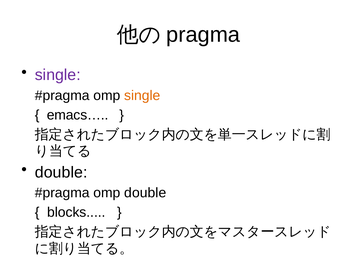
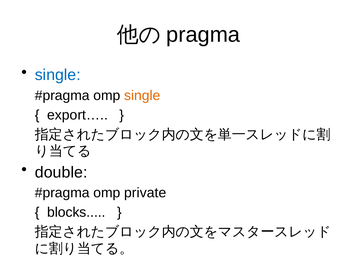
single colour: purple -> blue (58, 75)
emacs…: emacs… -> export… (78, 115)
omp double: double -> private (145, 193)
